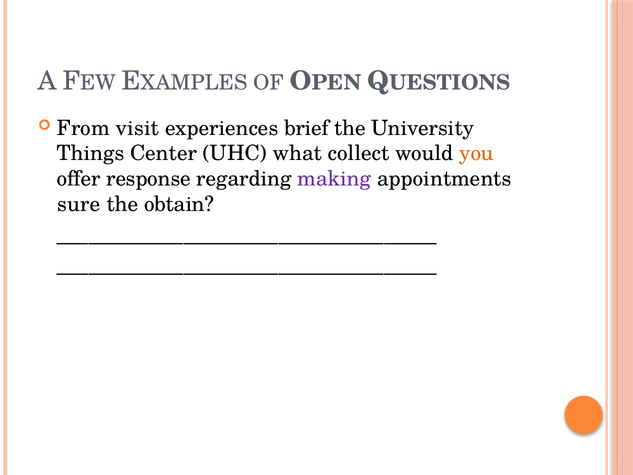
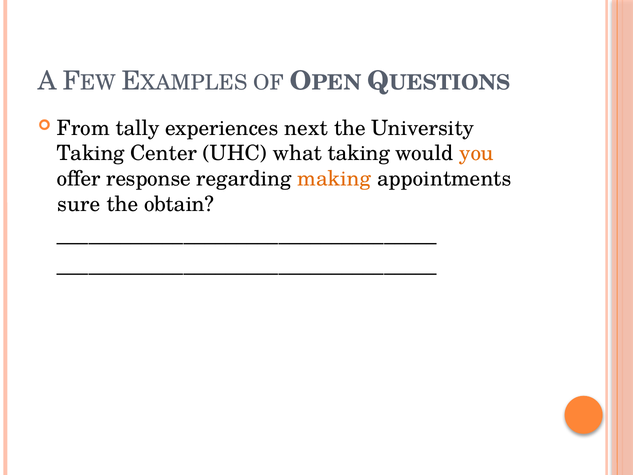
visit: visit -> tally (138, 128)
brief: brief -> next (306, 128)
Things: Things -> Taking (91, 153)
what collect: collect -> taking (359, 153)
making colour: purple -> orange (334, 179)
